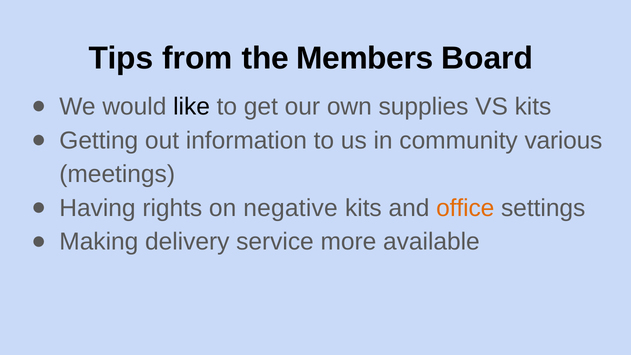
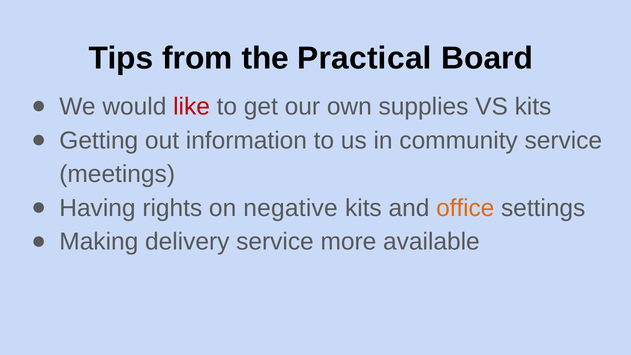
Members: Members -> Practical (364, 58)
like colour: black -> red (192, 107)
community various: various -> service (563, 140)
